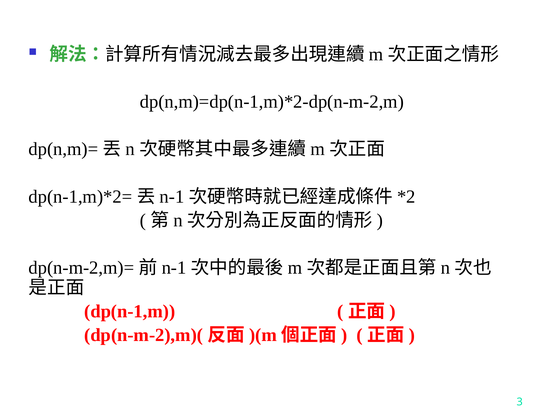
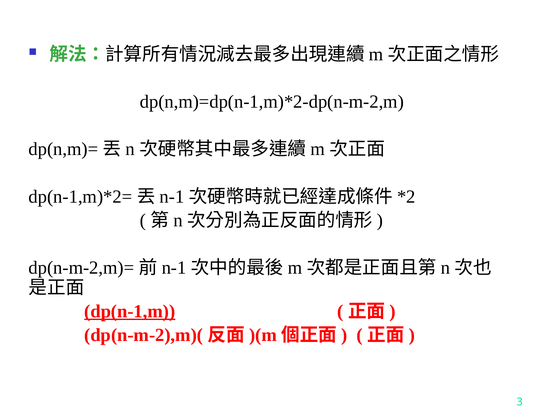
dp(n-1,m underline: none -> present (130, 311)
